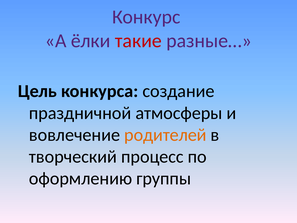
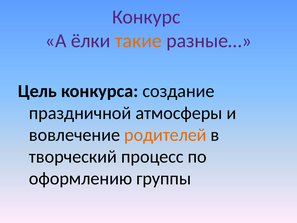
такие colour: red -> orange (138, 41)
